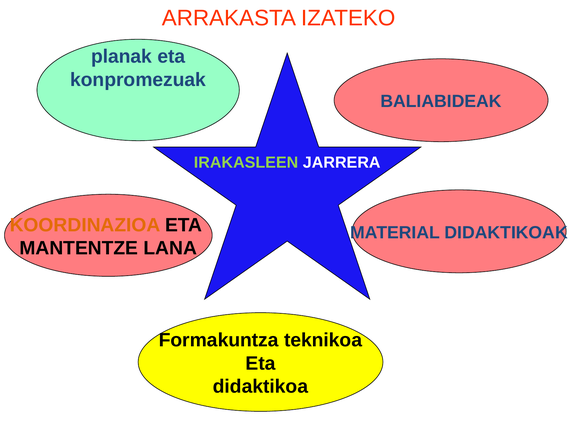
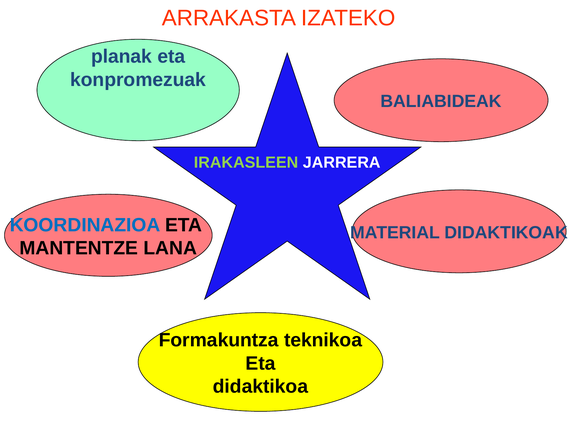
KOORDINAZIOA colour: orange -> blue (85, 225)
